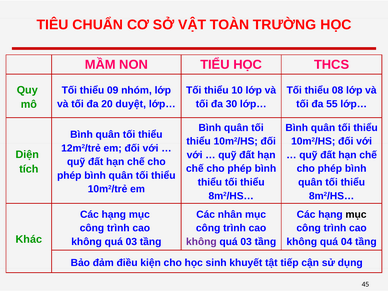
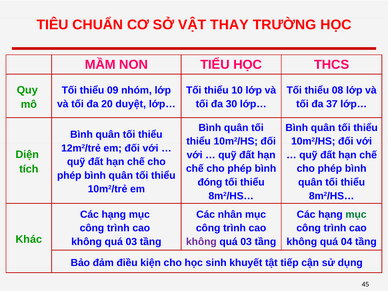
TOÀN: TOÀN -> THAY (229, 25)
55: 55 -> 37 (332, 104)
thiểu: thiểu -> đóng (210, 182)
mục colour: black -> green (356, 214)
